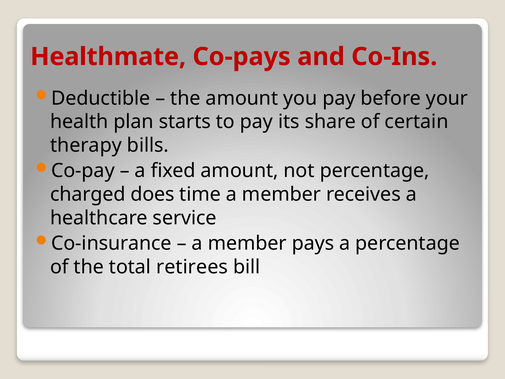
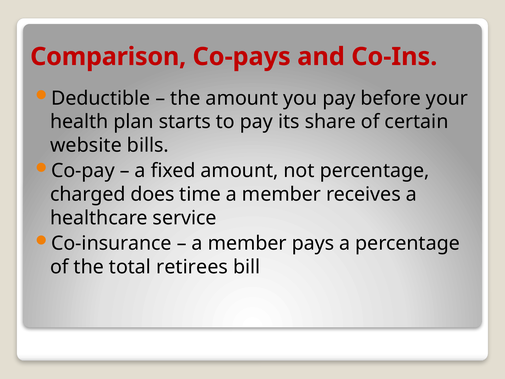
Healthmate: Healthmate -> Comparison (108, 57)
therapy: therapy -> website (86, 145)
